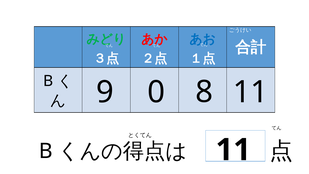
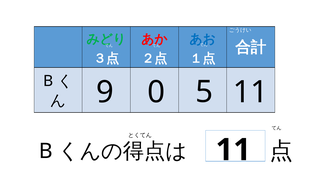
8: 8 -> 5 (204, 92)
